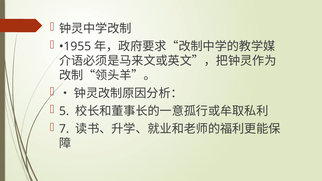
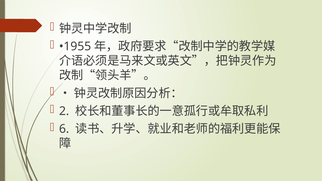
5: 5 -> 2 (64, 111)
7: 7 -> 6 (64, 129)
